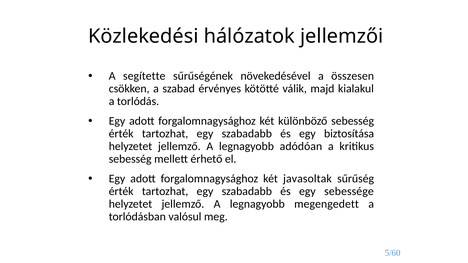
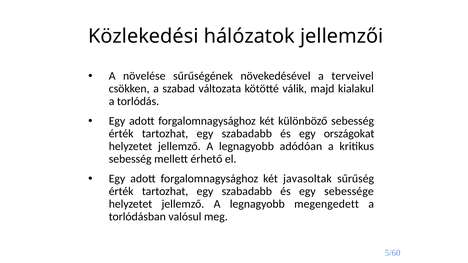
segítette: segítette -> növelése (144, 76)
összesen: összesen -> terveivel (353, 76)
érvényes: érvényes -> változata (220, 89)
biztosítása: biztosítása -> országokat (349, 134)
